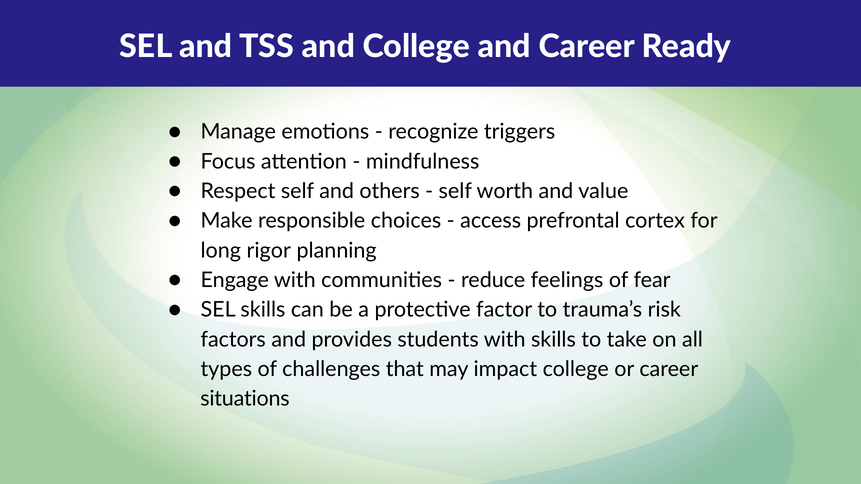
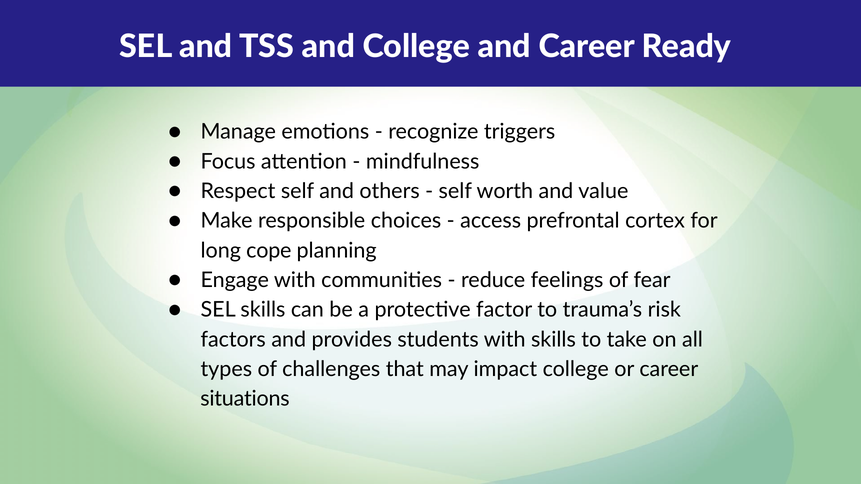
rigor: rigor -> cope (269, 251)
